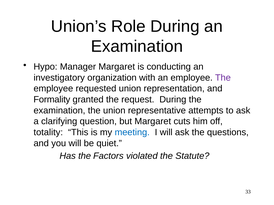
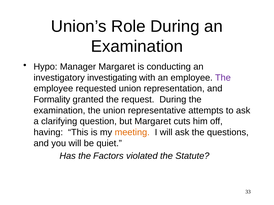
organization: organization -> investigating (112, 78)
totality: totality -> having (48, 133)
meeting colour: blue -> orange (132, 133)
